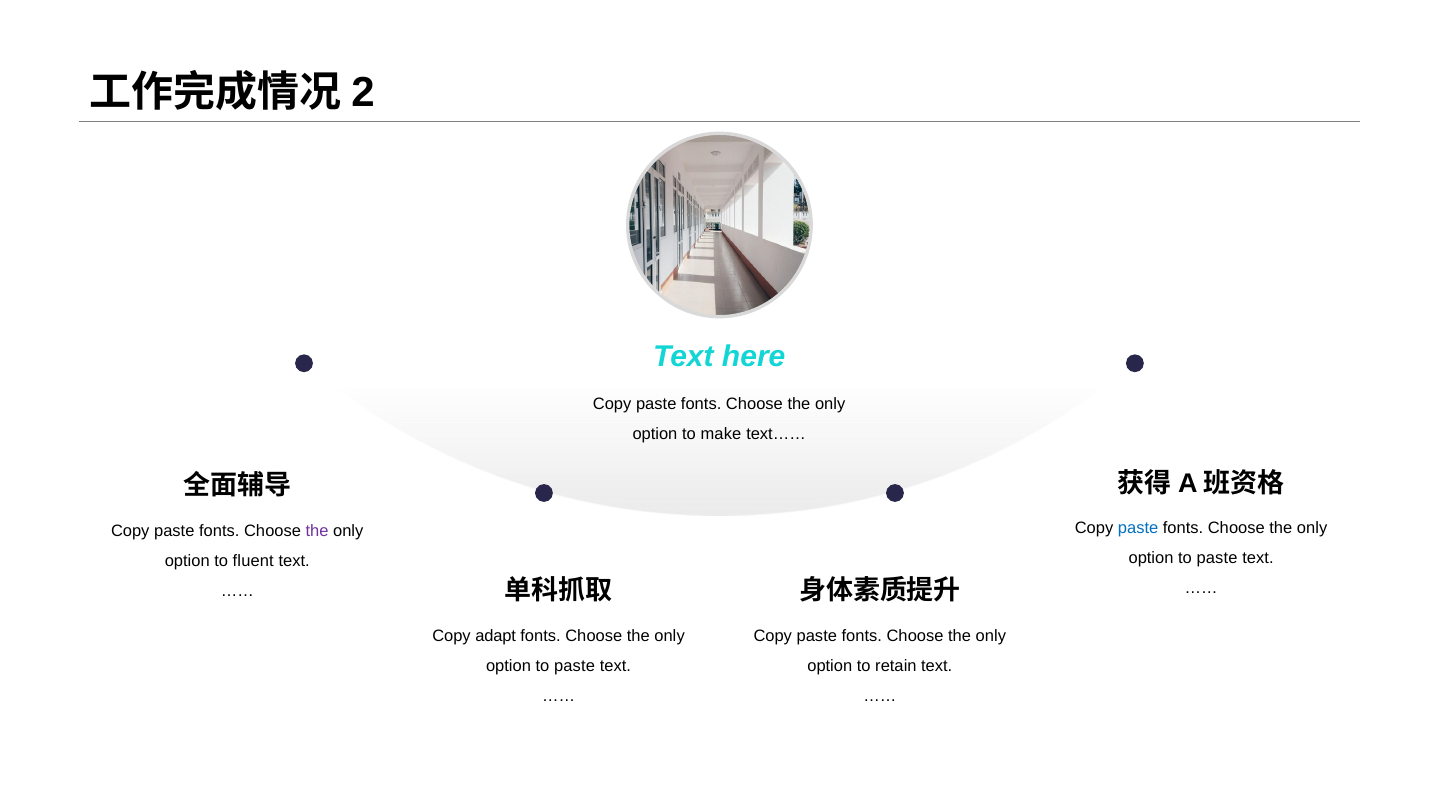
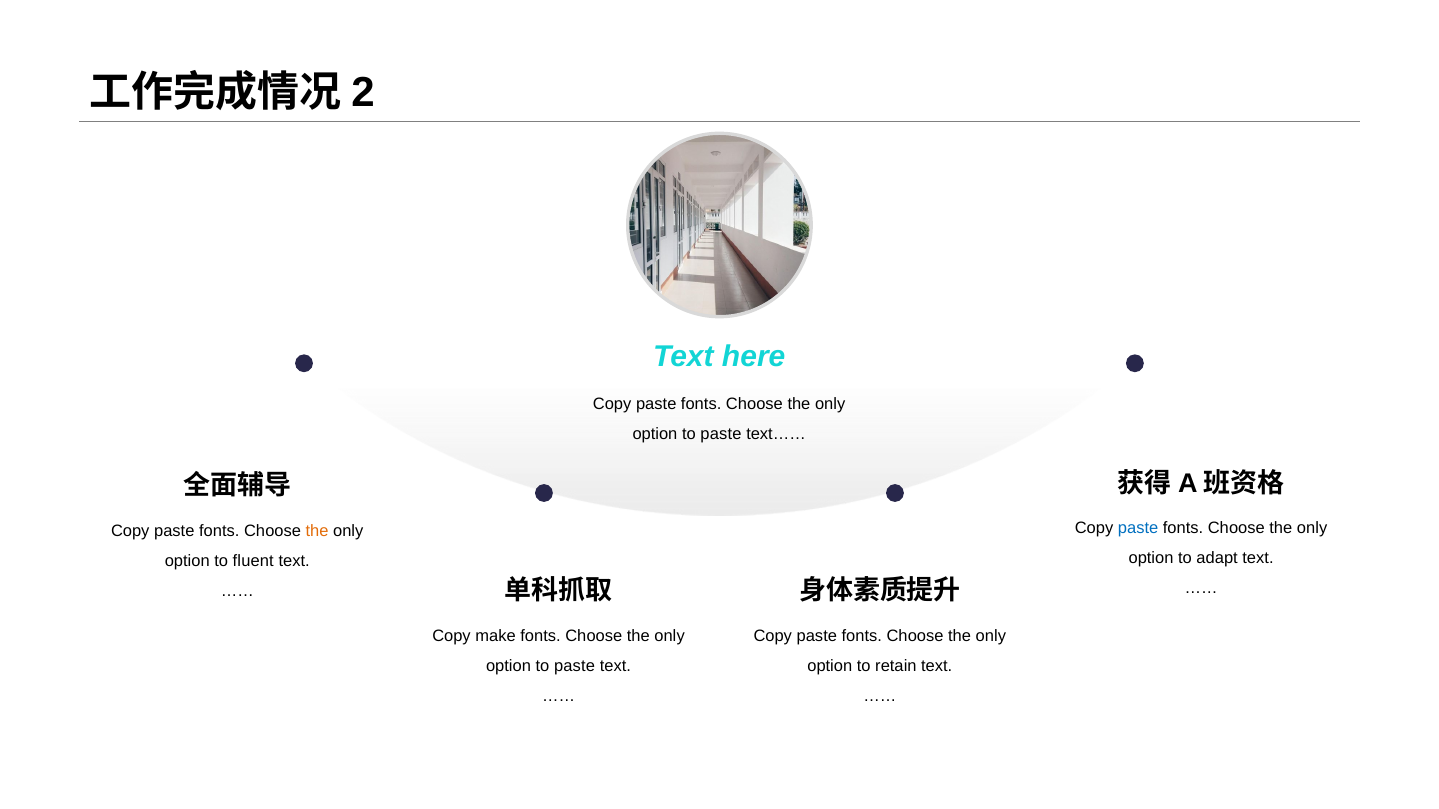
make: make -> paste (721, 434)
the colour: purple -> orange (317, 531)
paste: paste -> adapt (1217, 558)
adapt: adapt -> make (496, 637)
